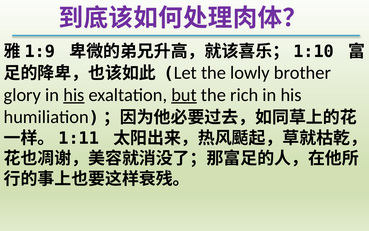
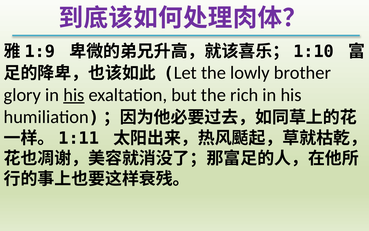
but underline: present -> none (184, 95)
